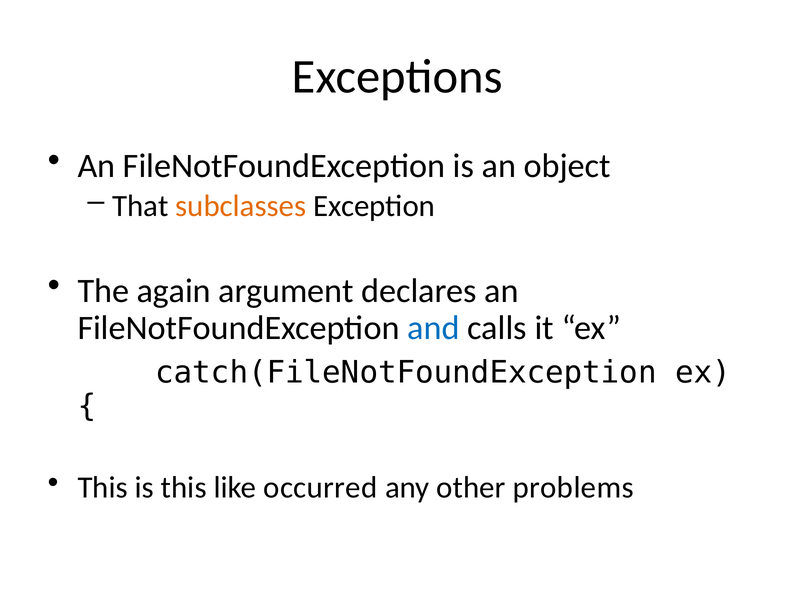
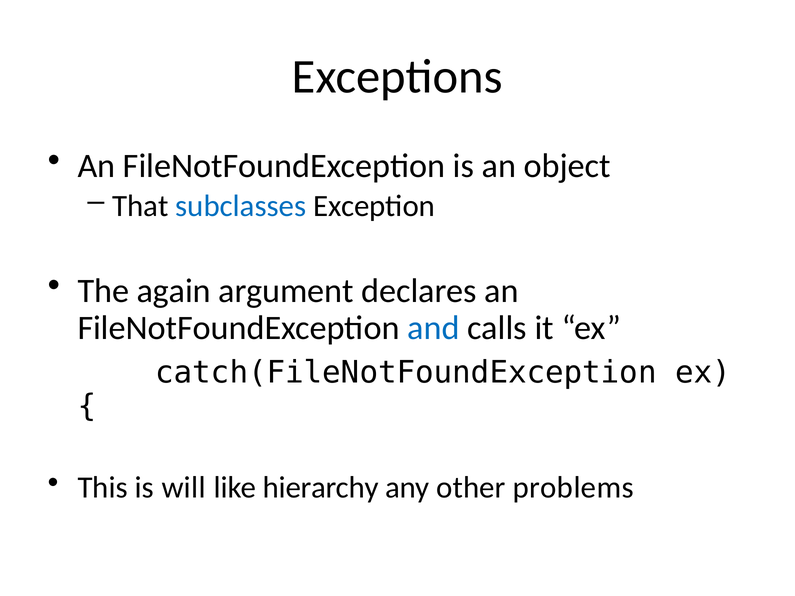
subclasses colour: orange -> blue (241, 206)
is this: this -> will (184, 488)
occurred: occurred -> hierarchy (321, 488)
